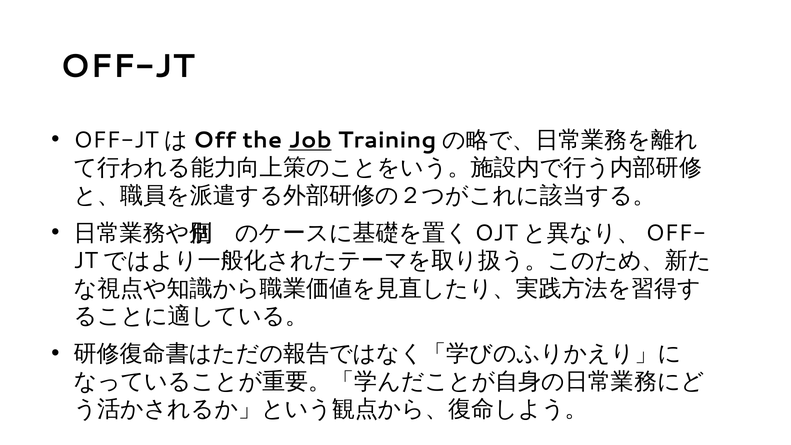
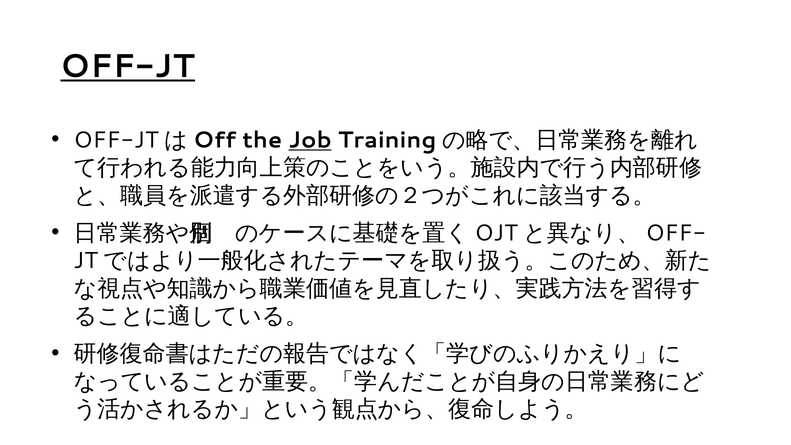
OFF-JT underline: none -> present (128, 66)
